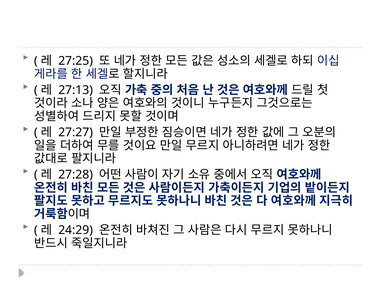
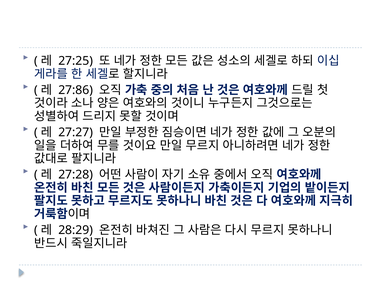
27:13: 27:13 -> 27:86 (76, 90)
24:29: 24:29 -> 28:29 (76, 230)
